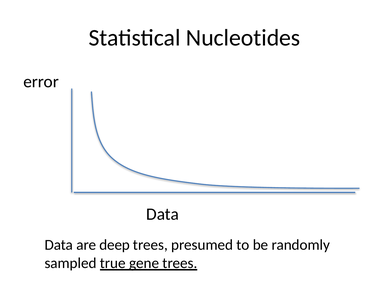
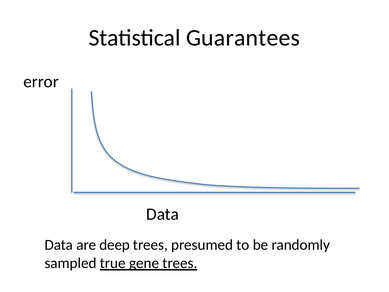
Nucleotides: Nucleotides -> Guarantees (243, 38)
